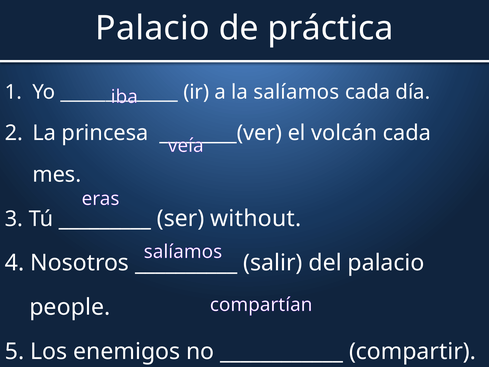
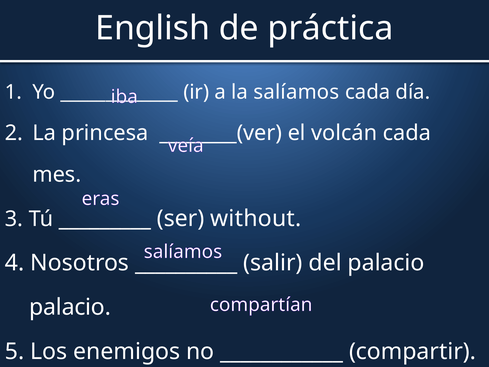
Palacio: Palacio -> English (153, 28)
people: people -> palacio (70, 307)
